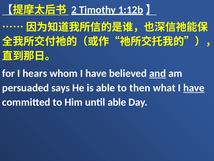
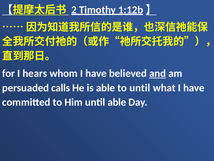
says: says -> calls (61, 88)
to then: then -> until (140, 88)
have underline: present -> none (194, 88)
